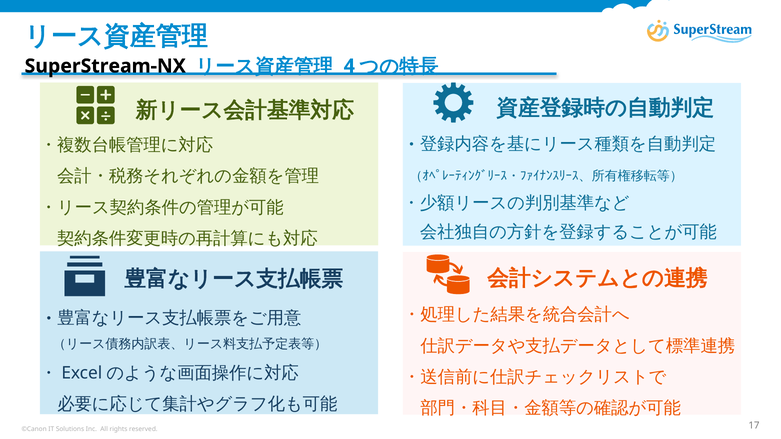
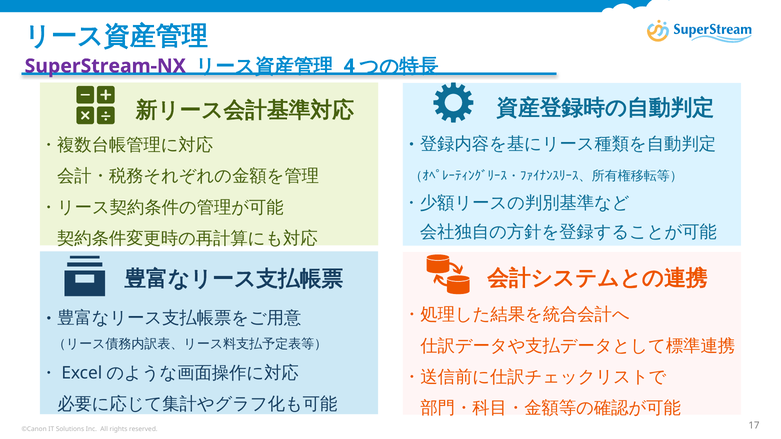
SuperStream-NX colour: black -> purple (105, 66)
